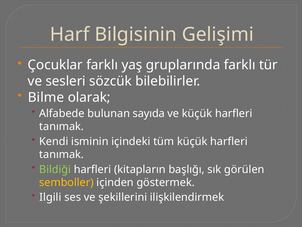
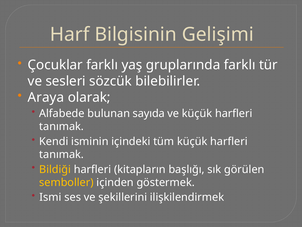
Bilme: Bilme -> Araya (46, 97)
Bildiği colour: light green -> yellow (55, 169)
Ilgili: Ilgili -> Ismi (50, 197)
